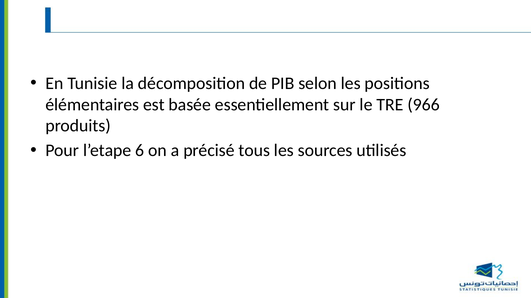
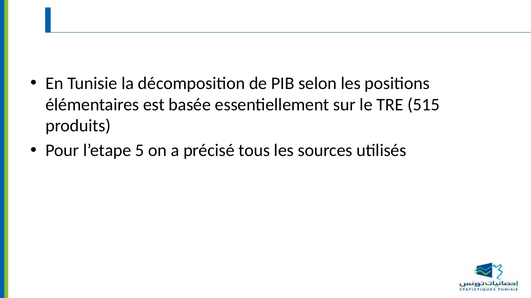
966: 966 -> 515 (424, 105)
6: 6 -> 5 (140, 151)
